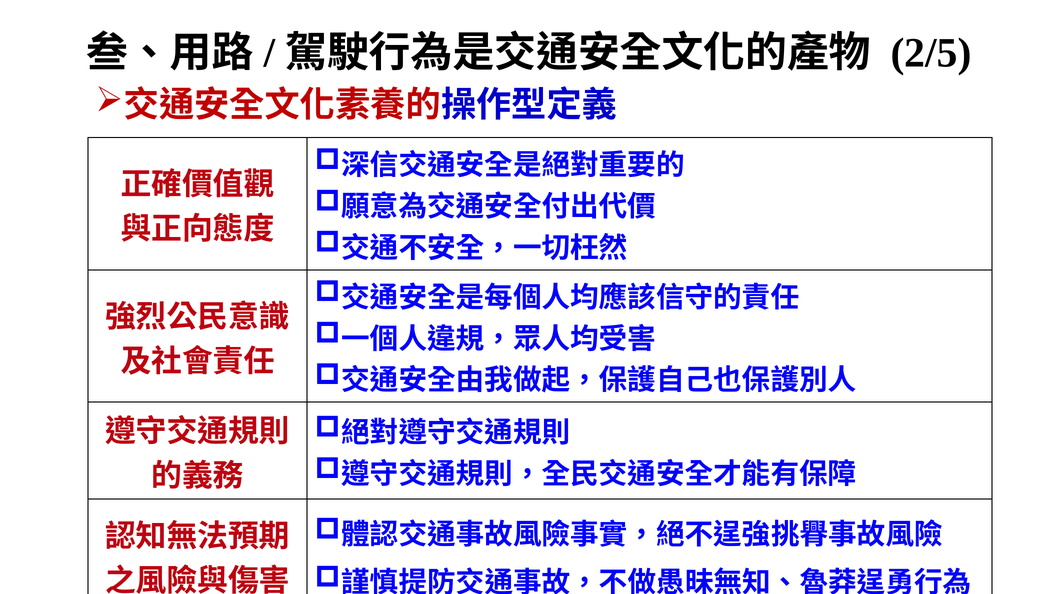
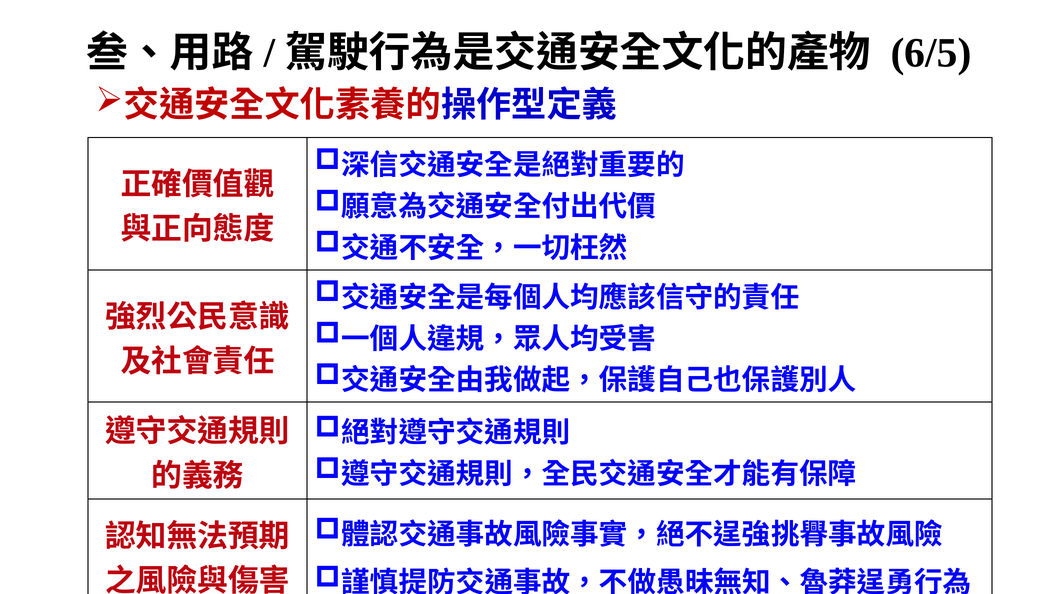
2/5: 2/5 -> 6/5 (931, 53)
